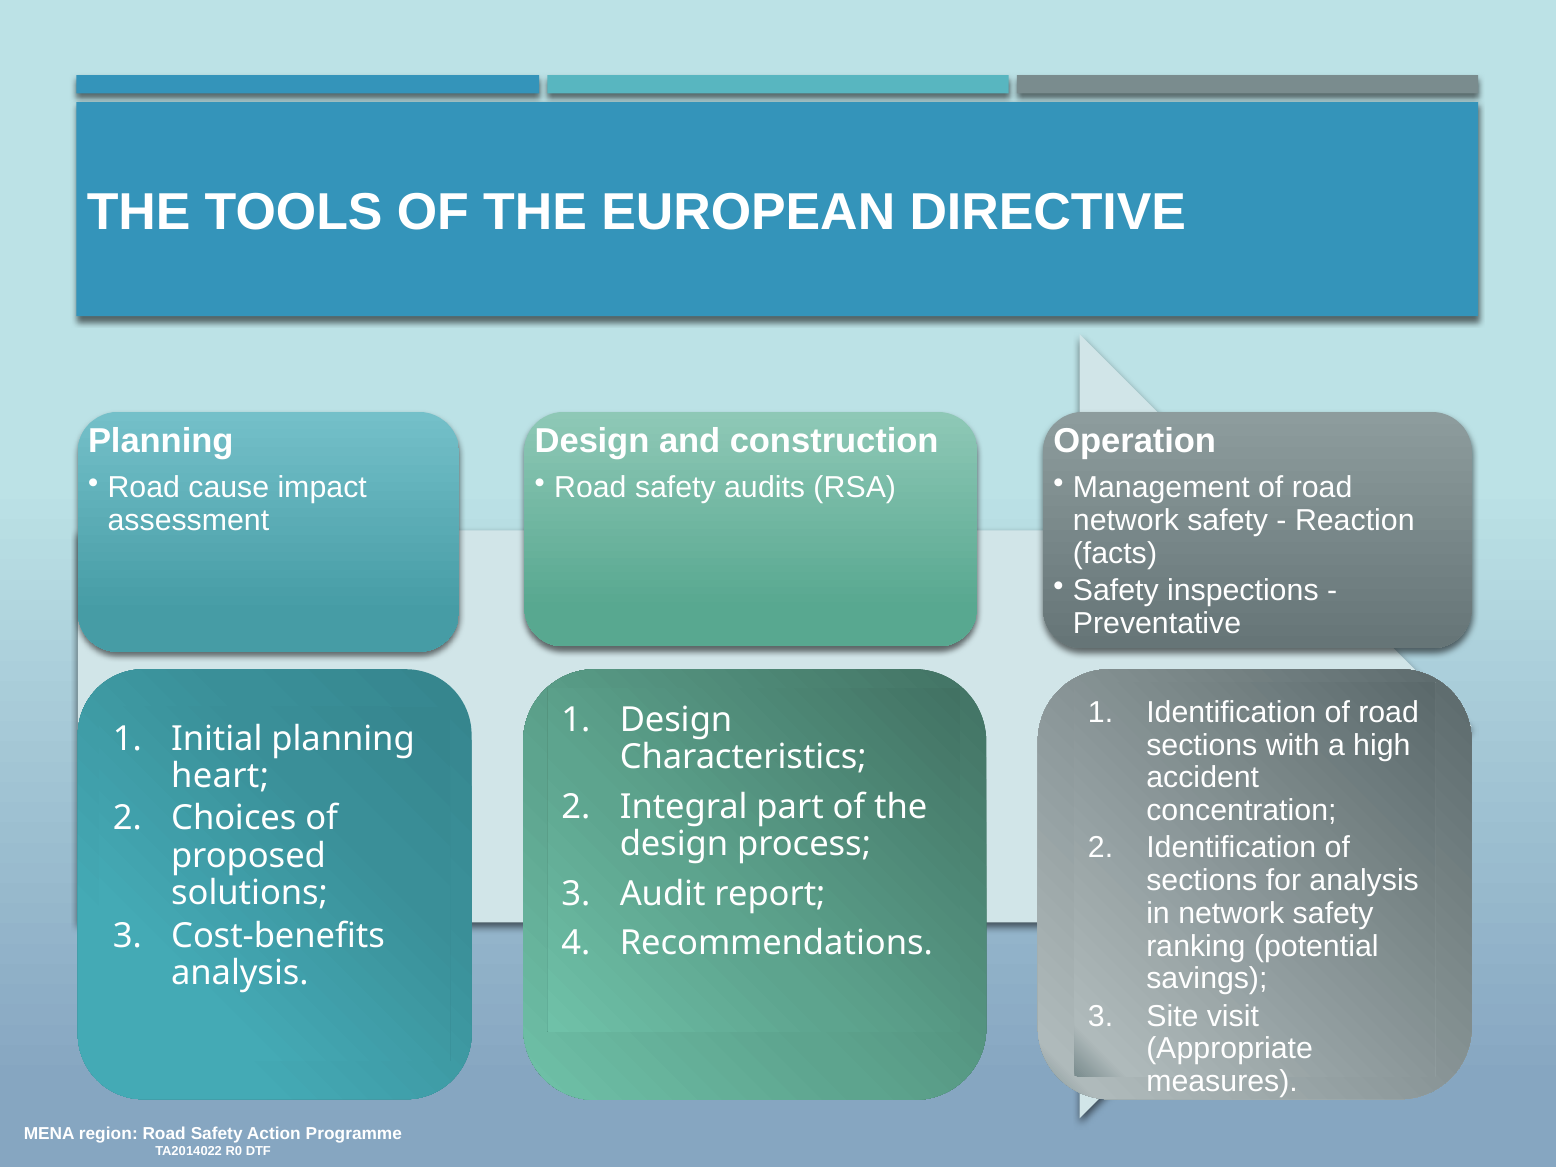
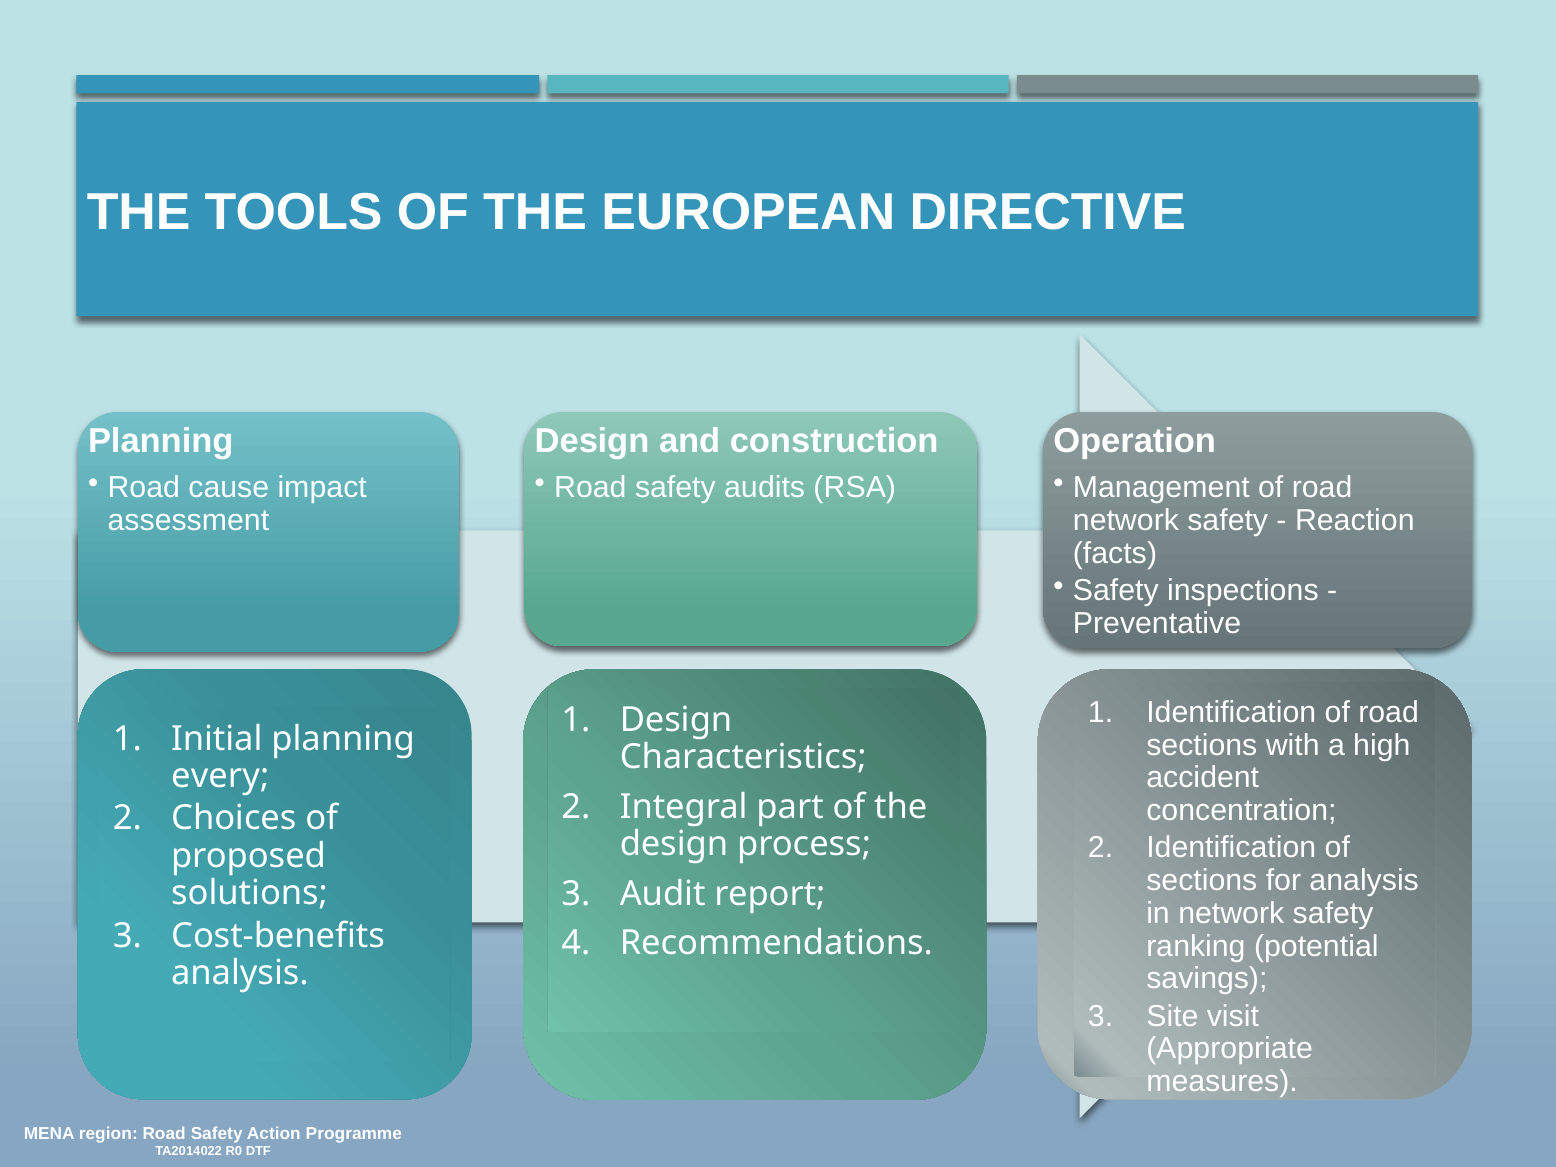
heart: heart -> every (220, 776)
